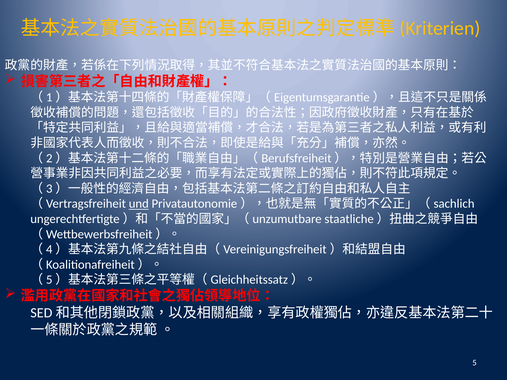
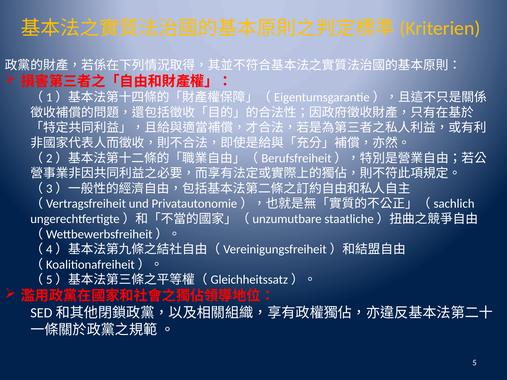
und underline: present -> none (139, 204)
